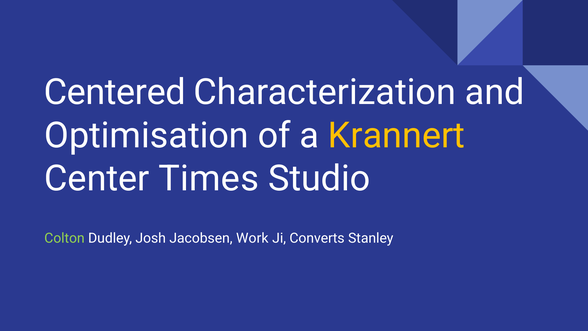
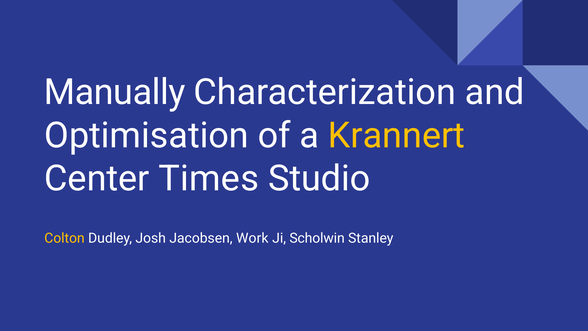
Centered: Centered -> Manually (115, 92)
Colton colour: light green -> yellow (64, 238)
Converts: Converts -> Scholwin (317, 238)
